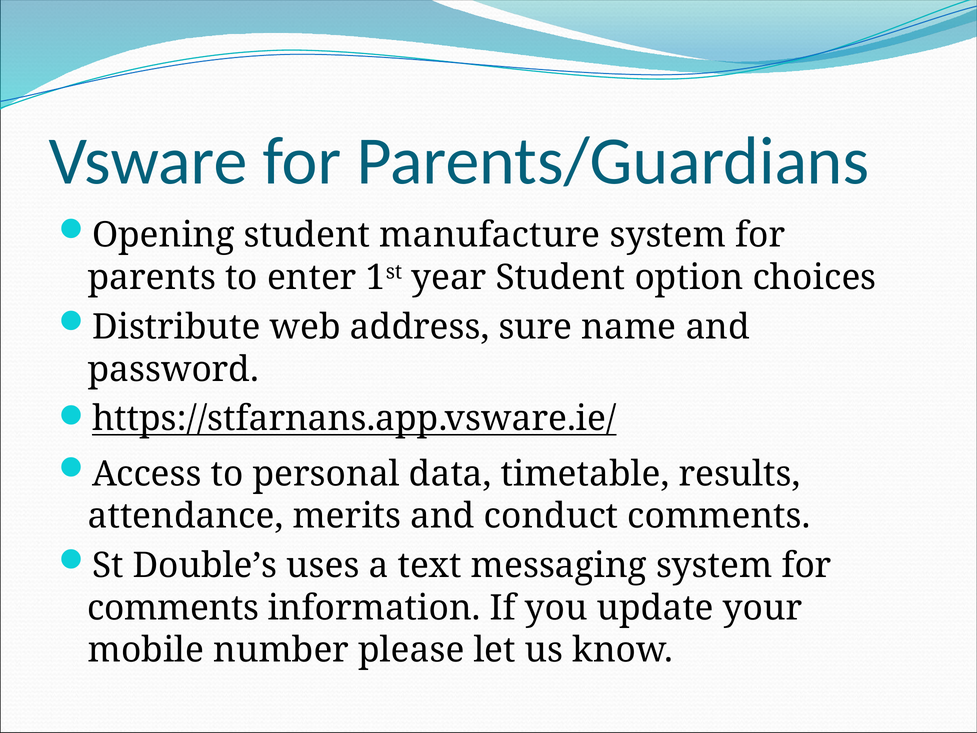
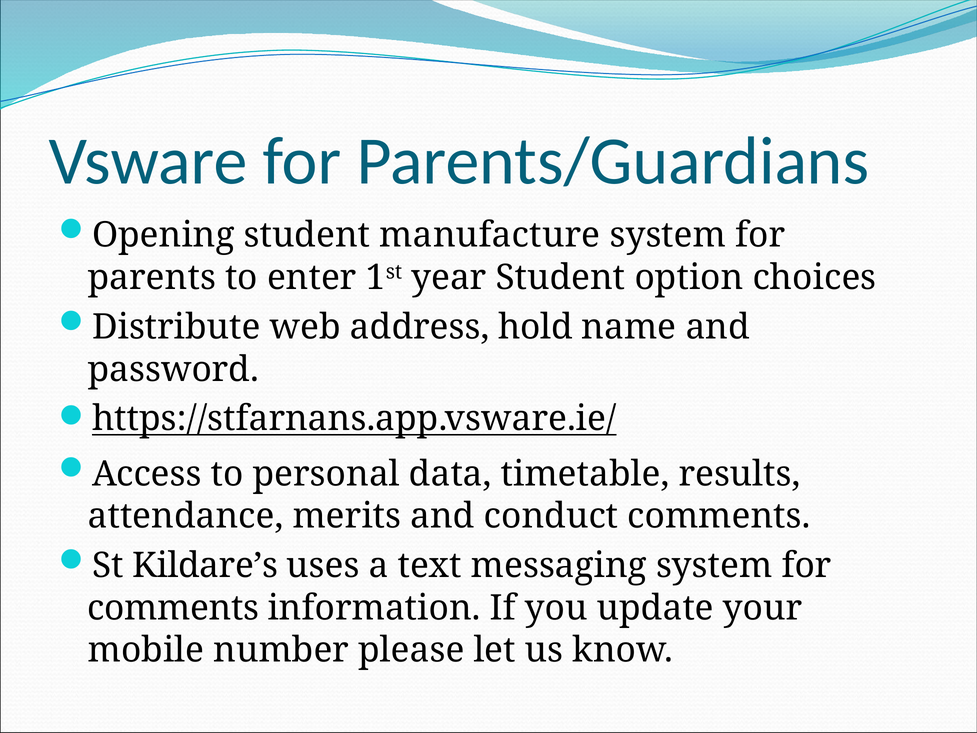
sure: sure -> hold (536, 327)
Double’s: Double’s -> Kildare’s (205, 565)
